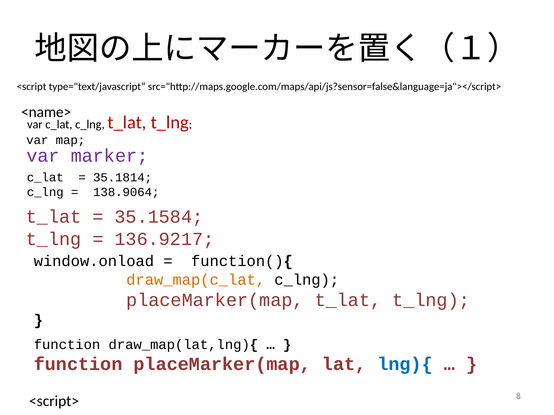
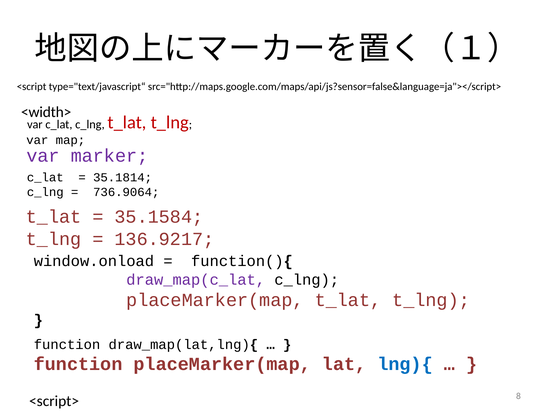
<name>: <name> -> <width> (46, 112)
138.9064: 138.9064 -> 736.9064 (126, 192)
draw_map(c_lat colour: orange -> purple (196, 280)
